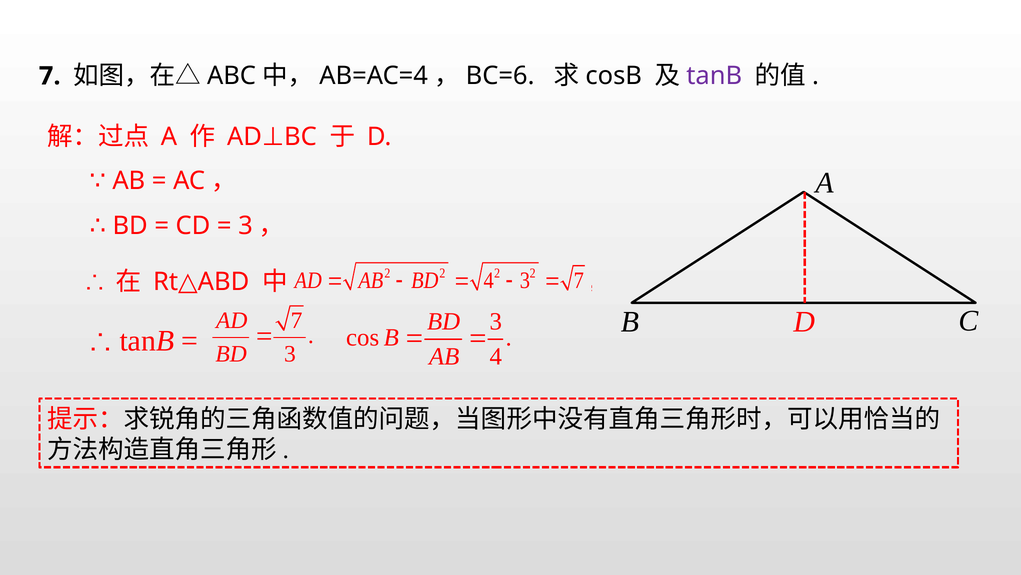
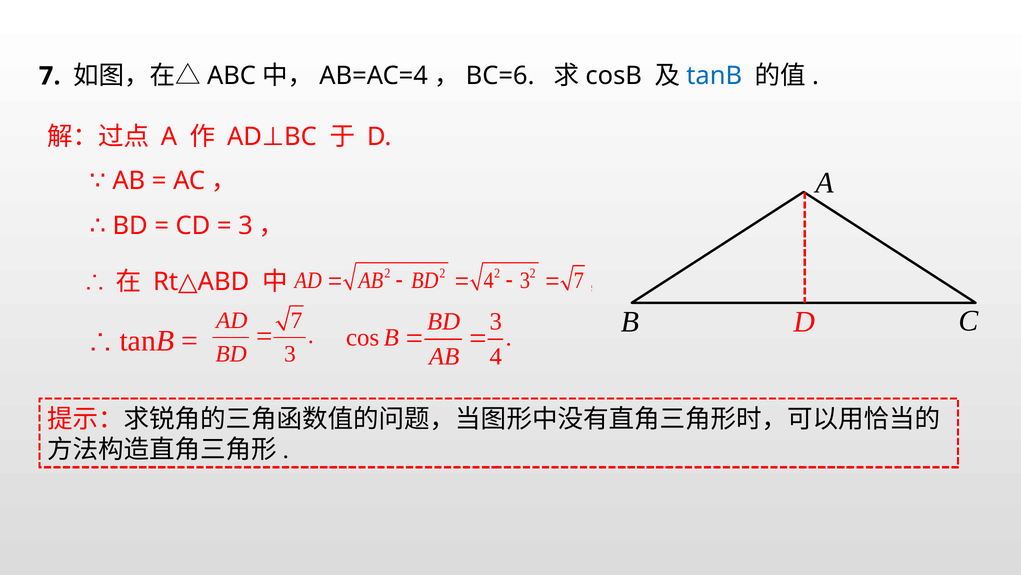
tanB colour: purple -> blue (714, 76)
